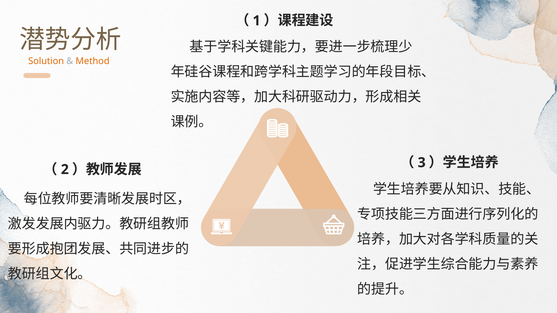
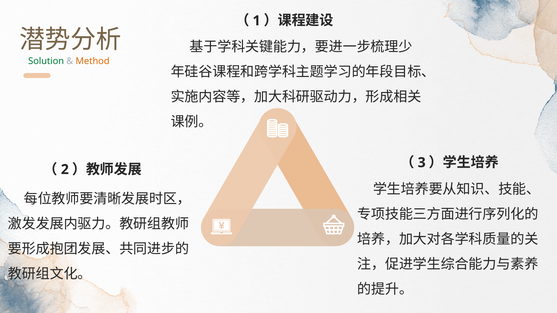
Solution colour: orange -> green (46, 61)
